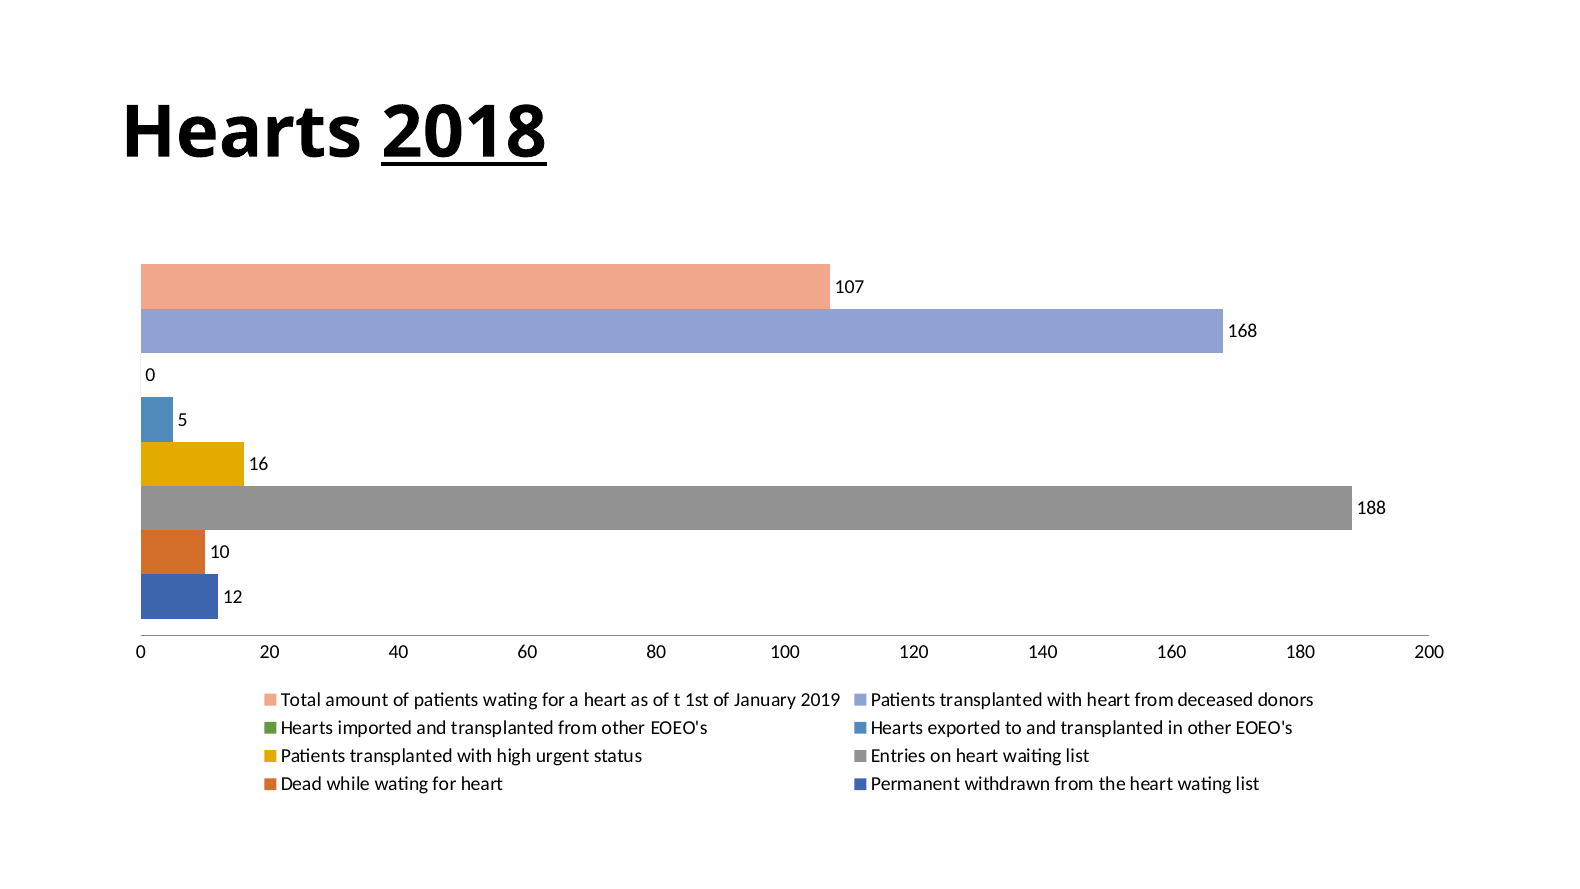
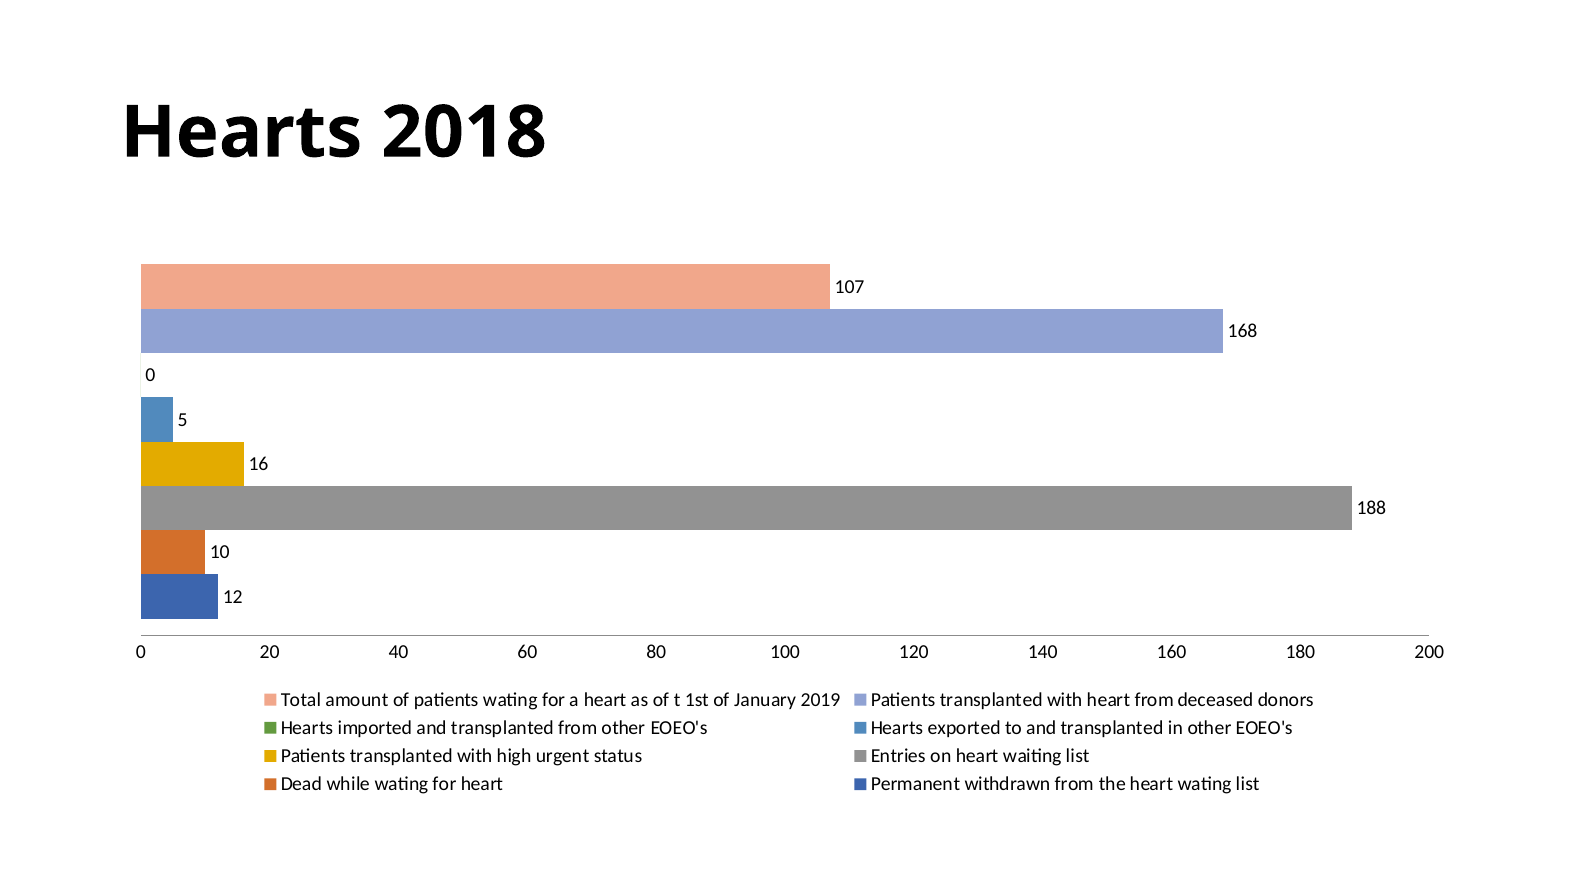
2018 underline: present -> none (464, 133)
